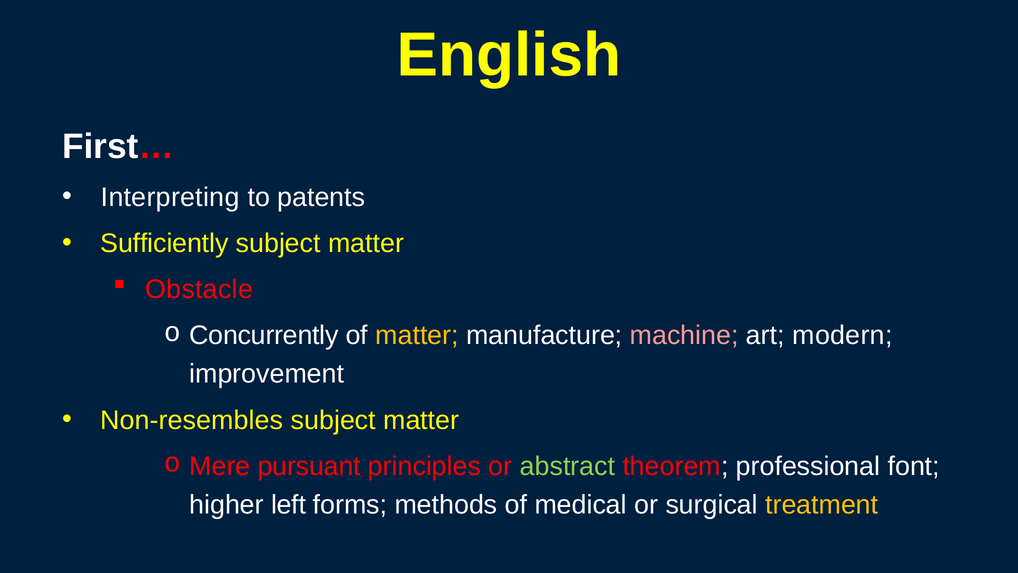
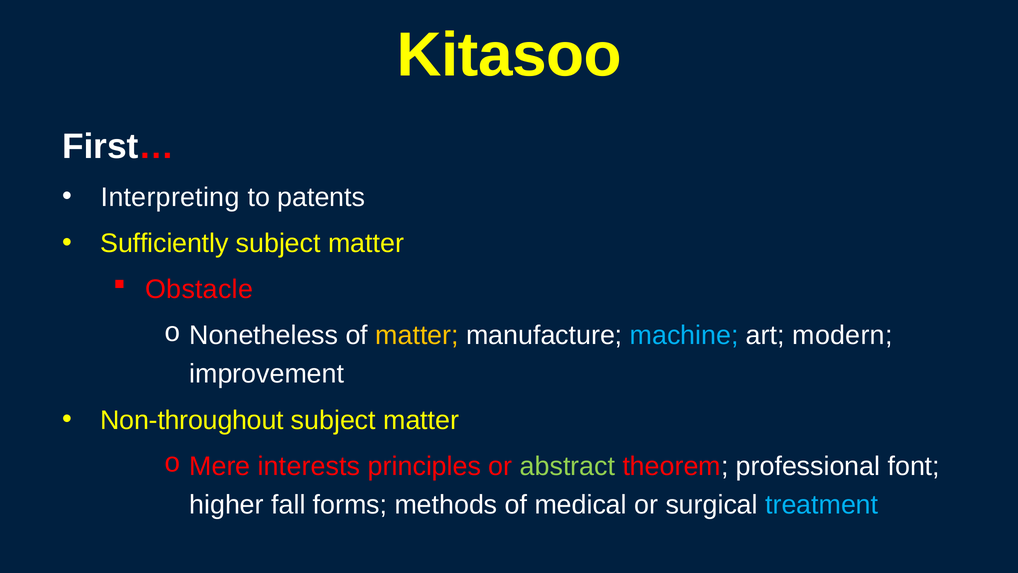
English: English -> Kitasoo (509, 55)
Concurrently: Concurrently -> Nonetheless (264, 335)
machine colour: pink -> light blue (684, 335)
Non-resembles: Non-resembles -> Non-throughout (192, 420)
pursuant: pursuant -> interests (309, 466)
left: left -> fall (288, 505)
treatment colour: yellow -> light blue (822, 505)
